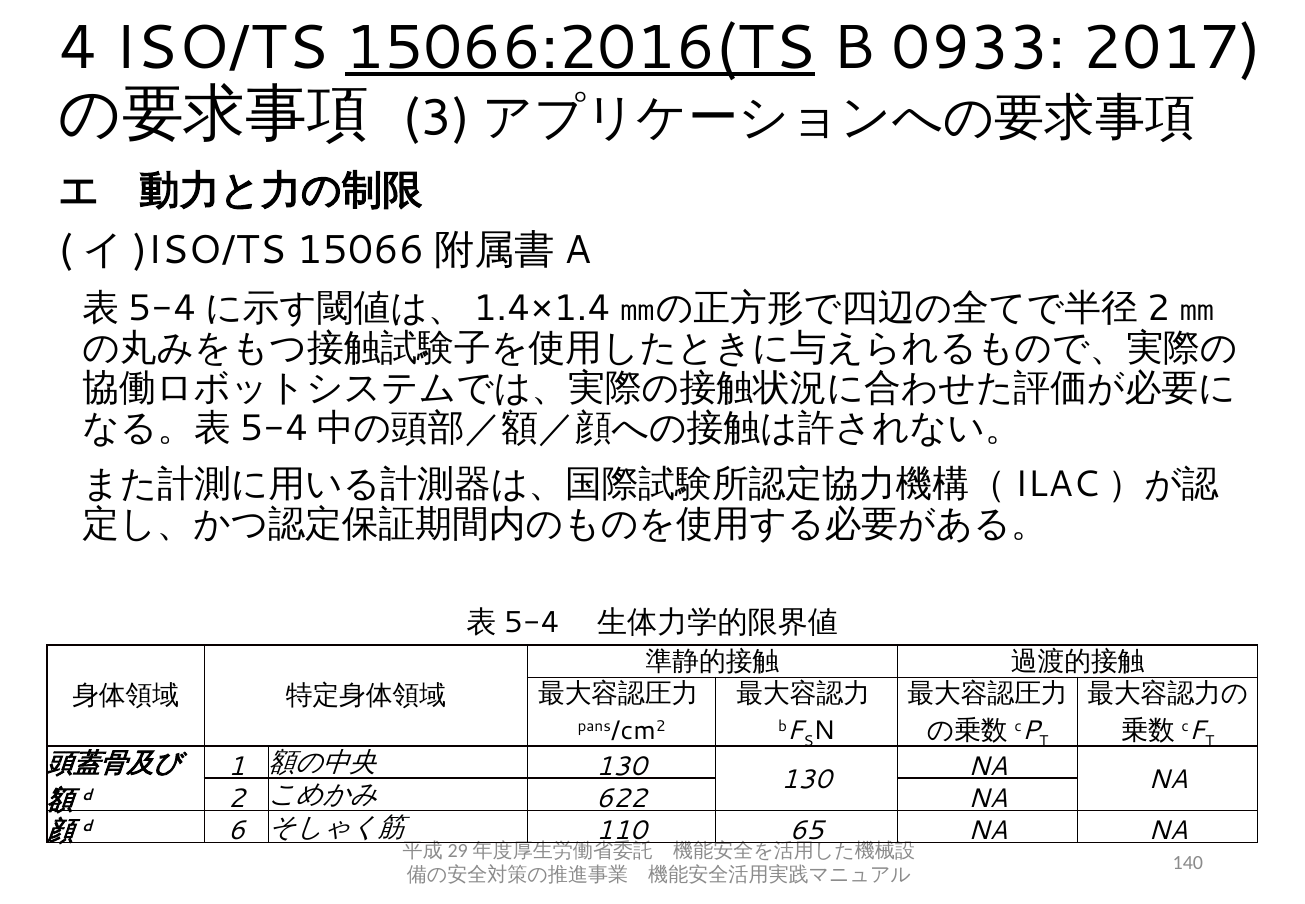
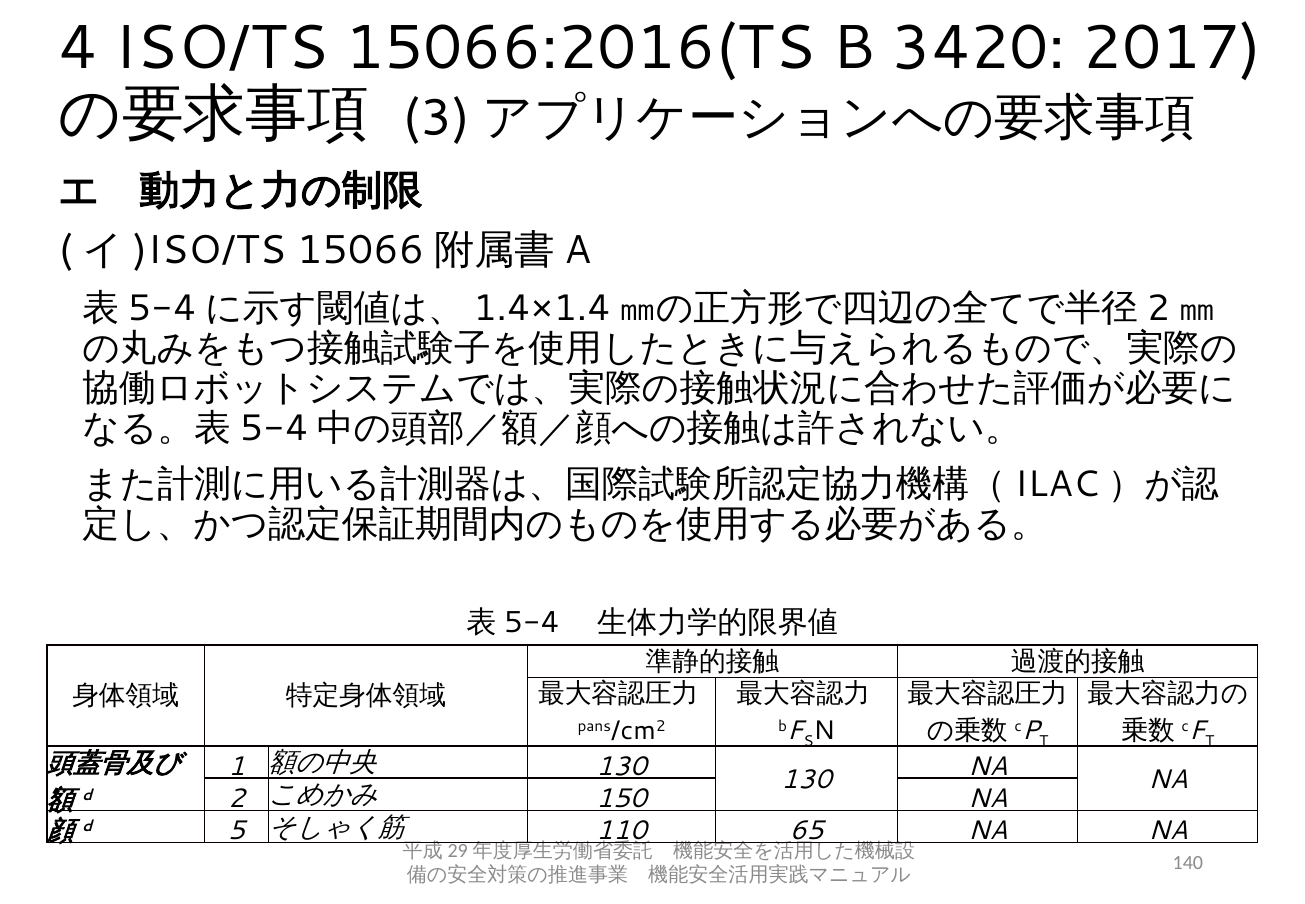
15066:2016(TS underline: present -> none (580, 48)
0933: 0933 -> 3420 (979, 48)
622: 622 -> 150 (622, 798)
6: 6 -> 5 (237, 830)
